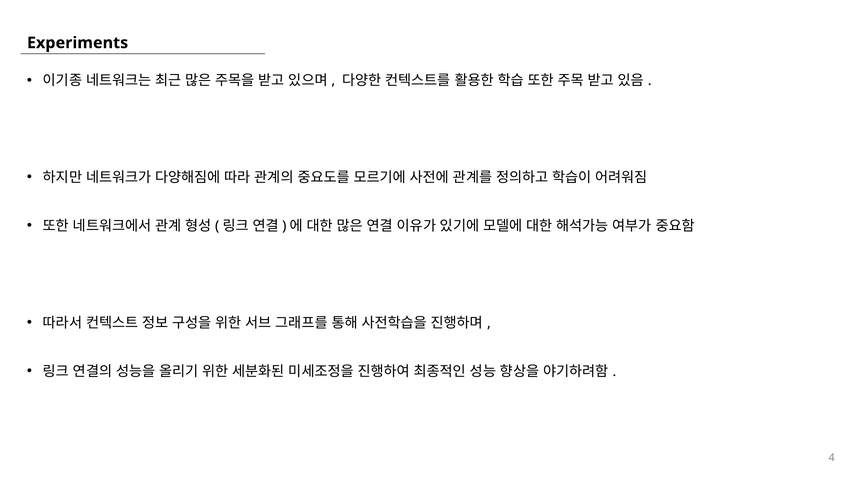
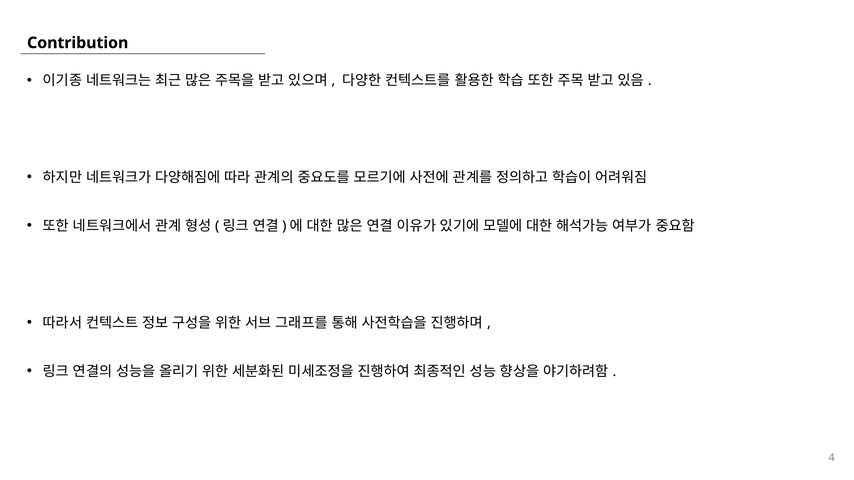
Experiments: Experiments -> Contribution (78, 43)
